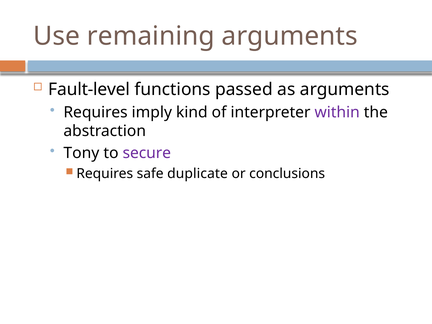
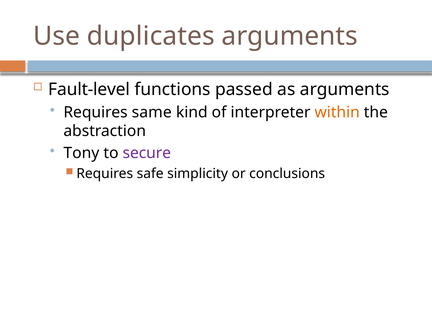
remaining: remaining -> duplicates (151, 36)
imply: imply -> same (152, 112)
within colour: purple -> orange (337, 112)
duplicate: duplicate -> simplicity (198, 174)
